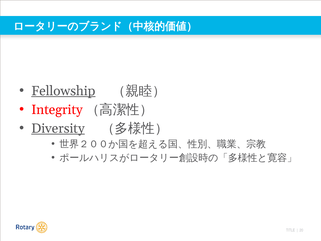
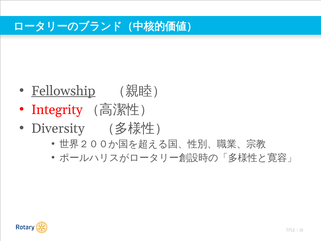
Diversity underline: present -> none (58, 128)
